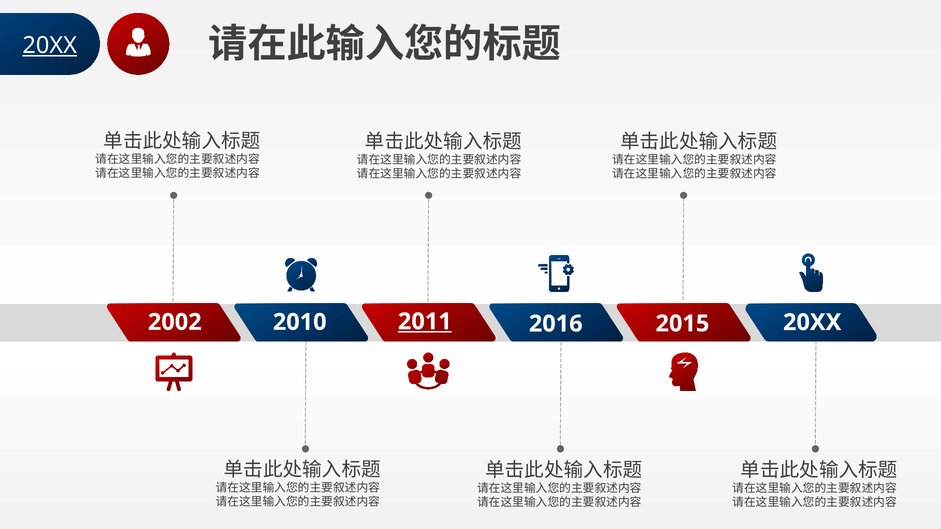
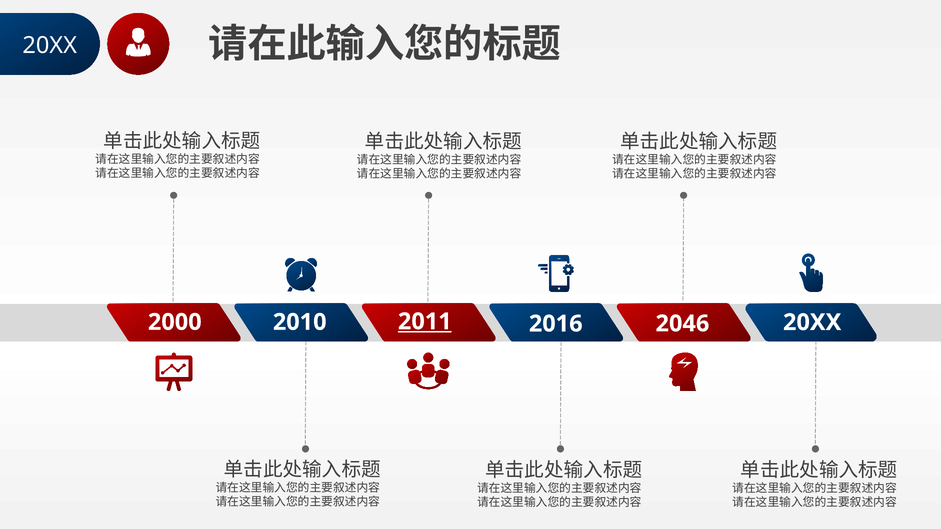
20XX underline: present -> none (50, 45)
2002: 2002 -> 2000 (175, 322)
2015: 2015 -> 2046 (682, 324)
